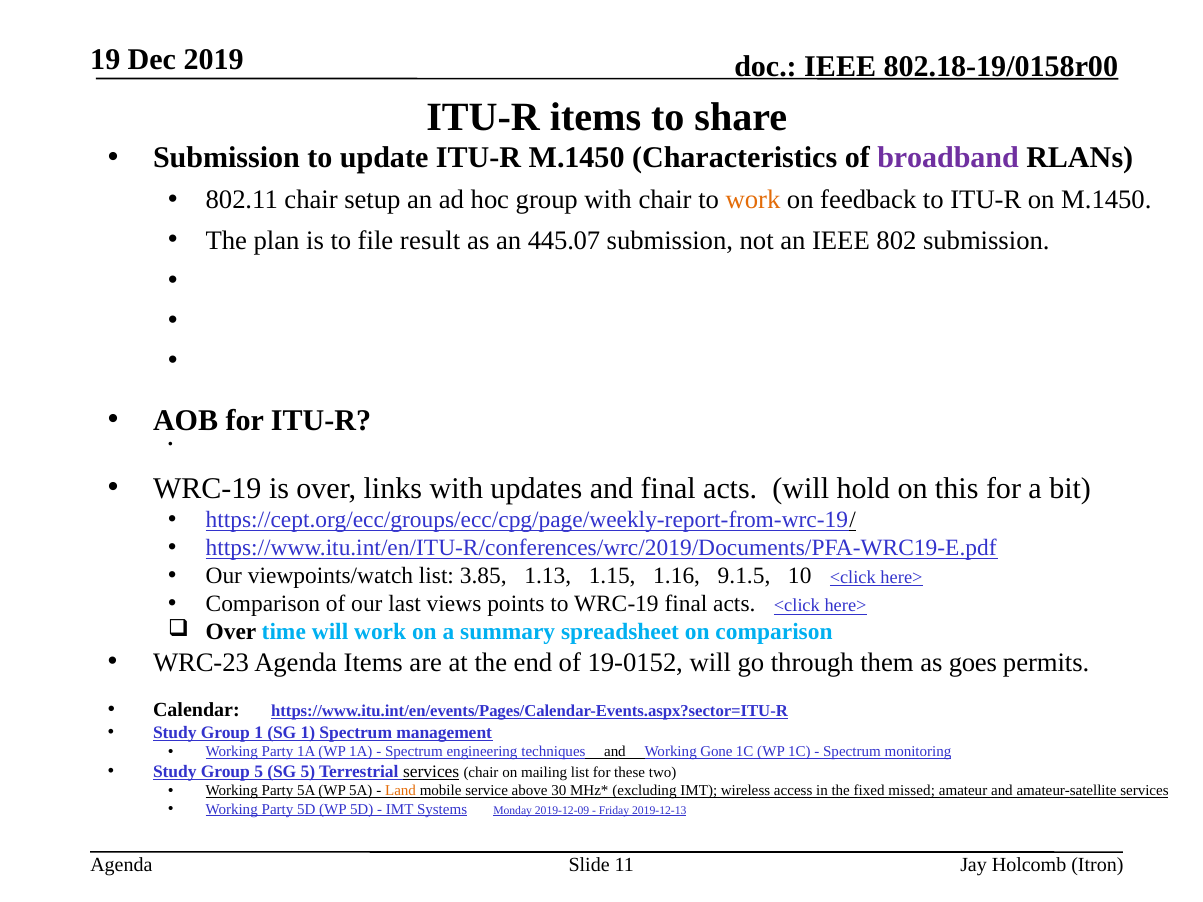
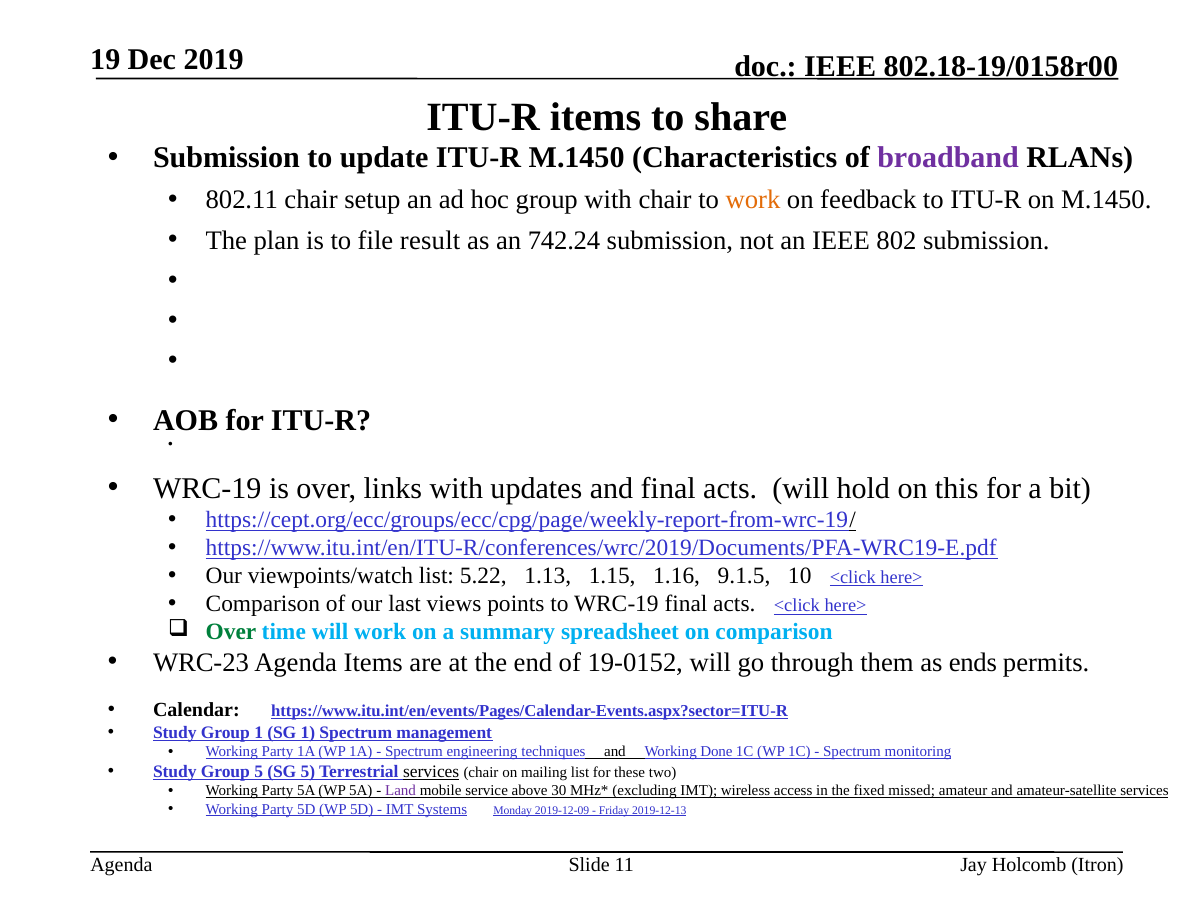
445.07: 445.07 -> 742.24 (564, 240)
3.85: 3.85 -> 5.22 (483, 576)
Over colour: black -> green (231, 632)
goes: goes -> ends (973, 663)
Gone: Gone -> Done (716, 752)
Land colour: orange -> purple (401, 791)
